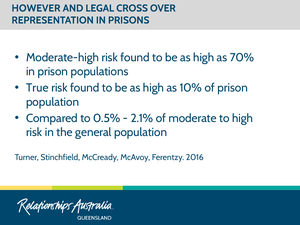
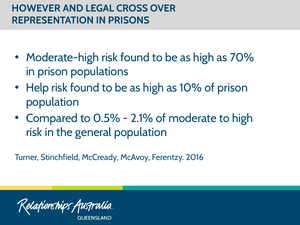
True: True -> Help (37, 88)
